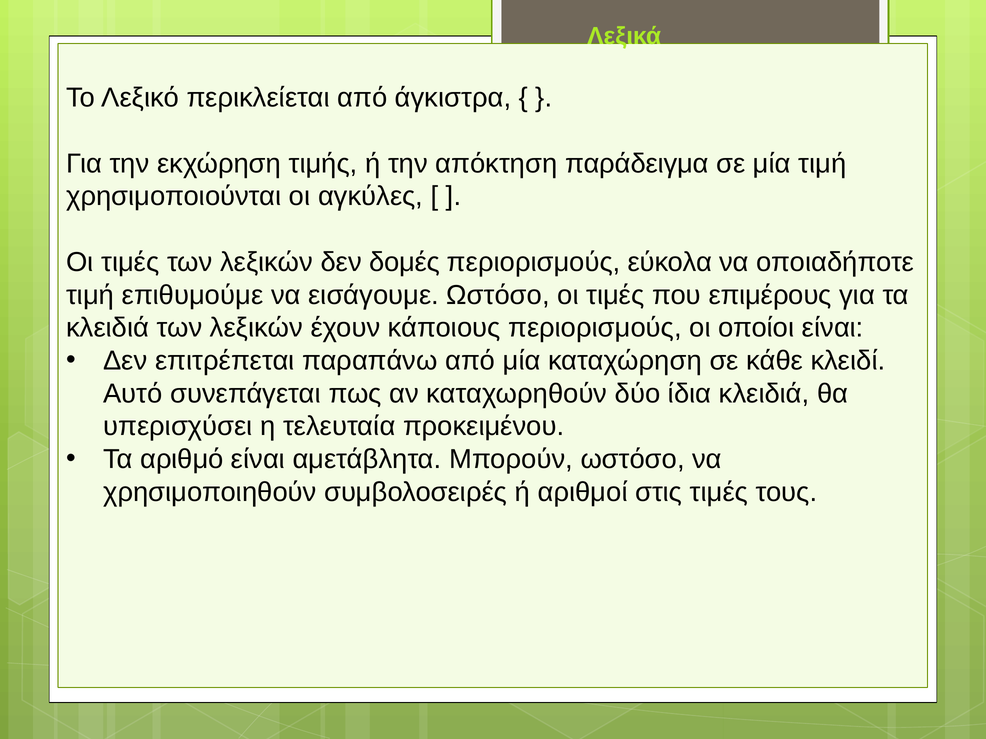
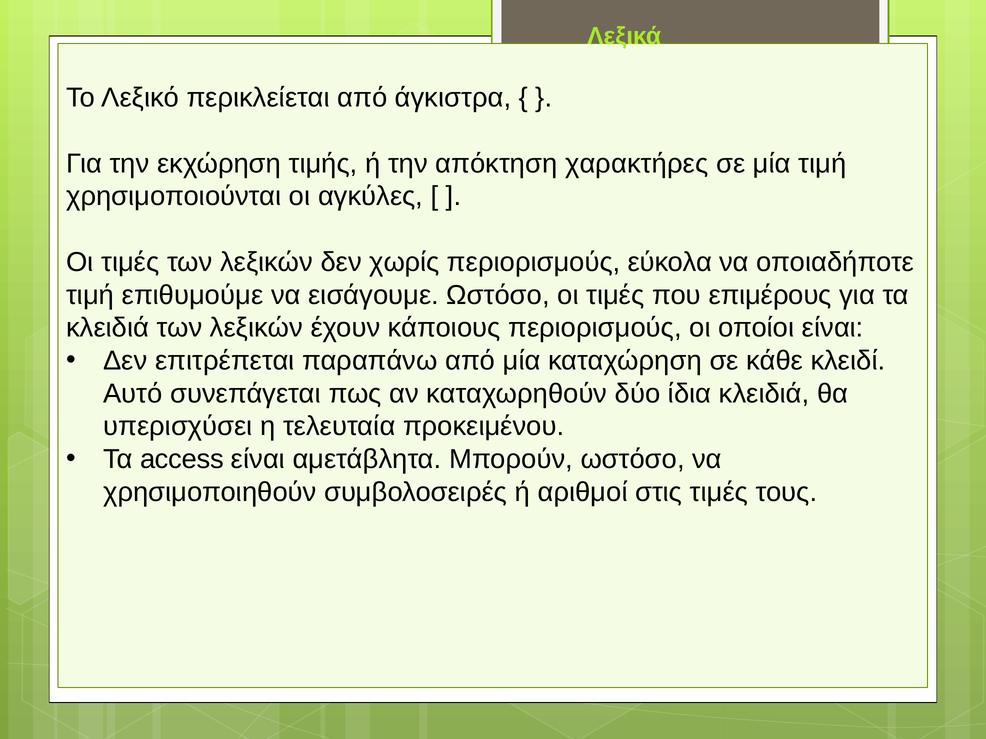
παράδειγμα: παράδειγμα -> χαρακτήρες (637, 164)
δομές: δομές -> χωρίς (404, 262)
αριθμό: αριθμό -> access (182, 460)
